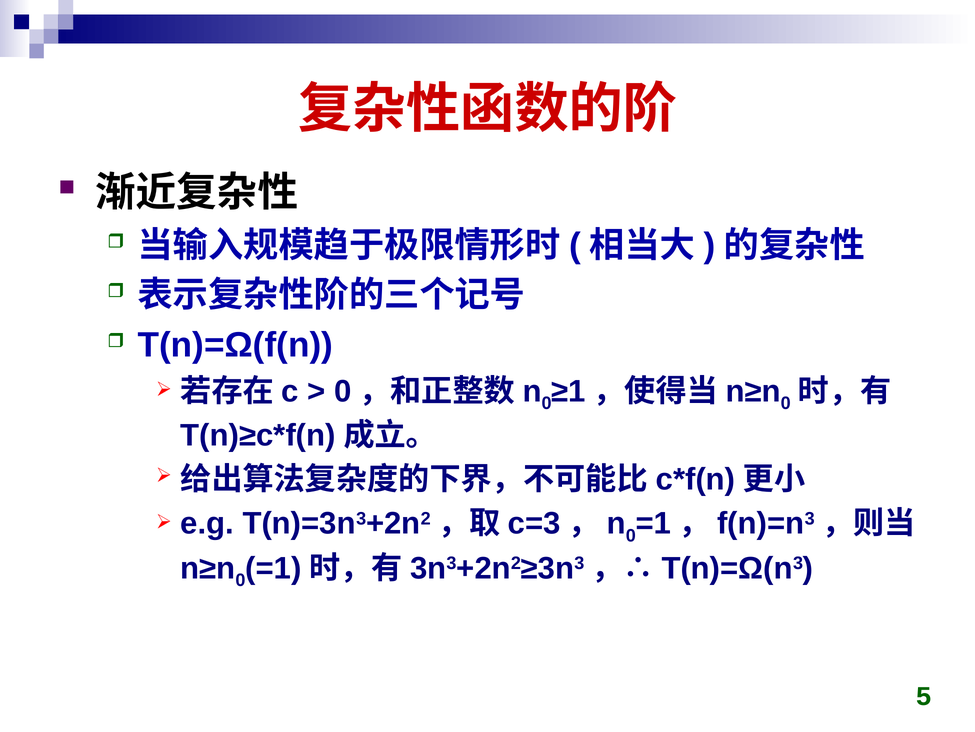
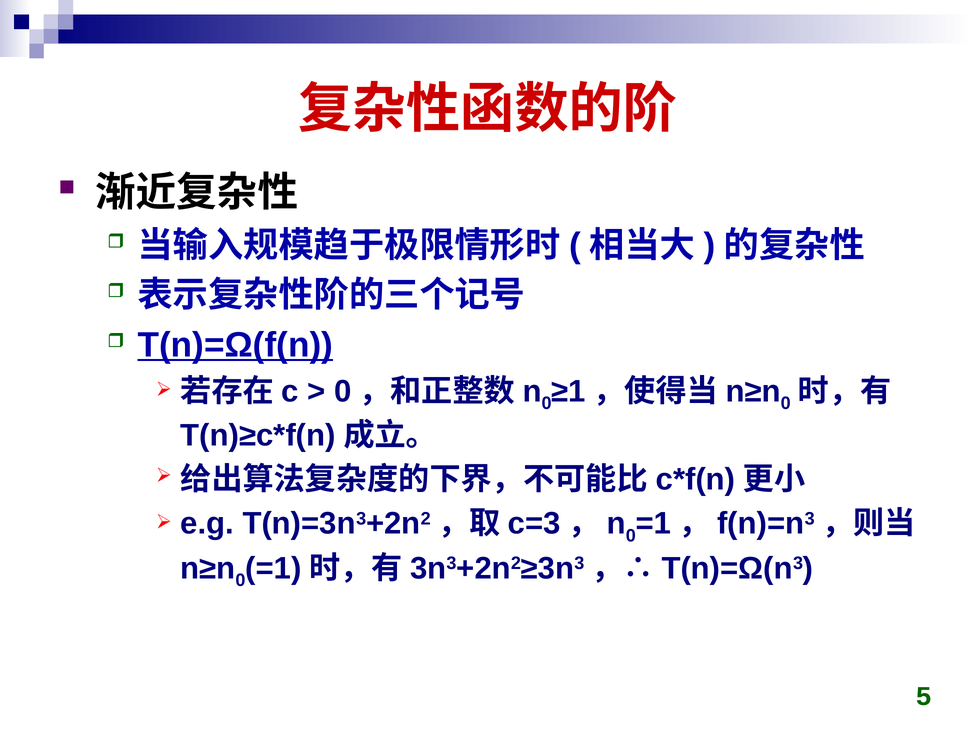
T(n)=Ω(f(n underline: none -> present (235, 345)
